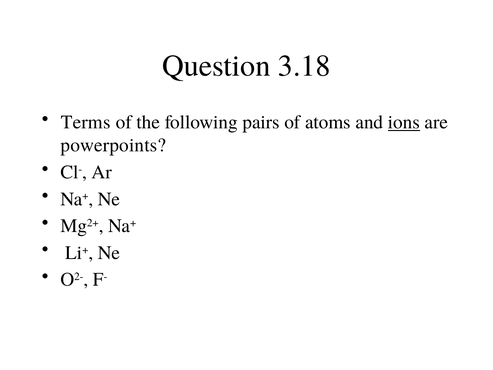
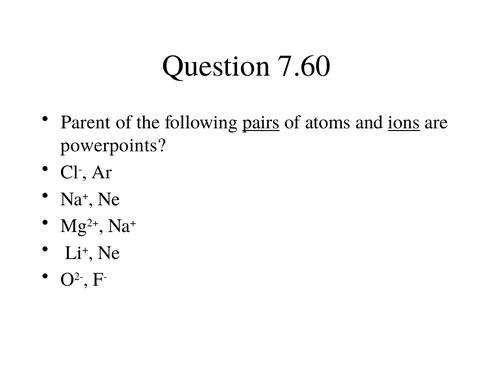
3.18: 3.18 -> 7.60 (304, 66)
Terms: Terms -> Parent (86, 122)
pairs underline: none -> present (261, 122)
